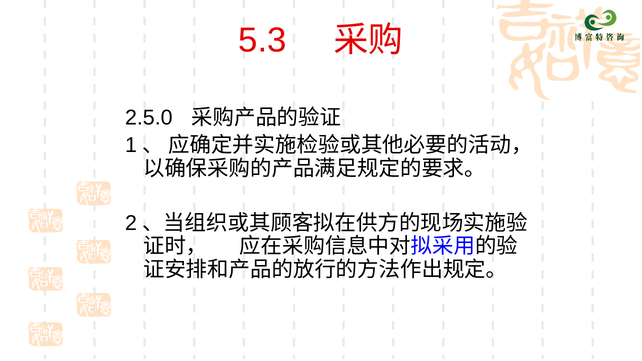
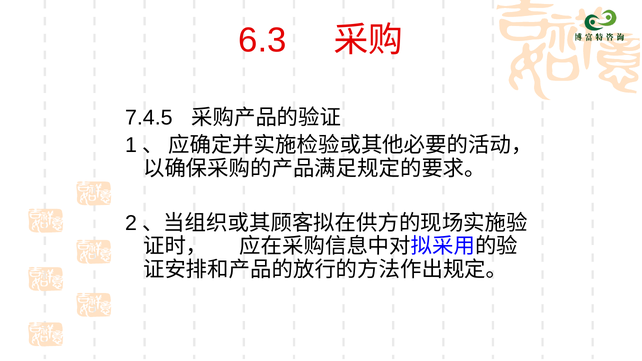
5.3: 5.3 -> 6.3 (263, 41)
2.5.0: 2.5.0 -> 7.4.5 (149, 118)
